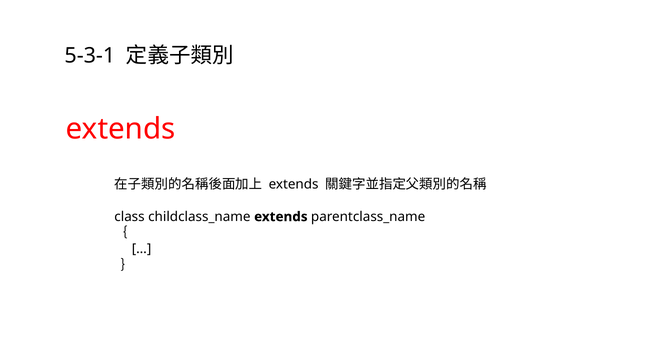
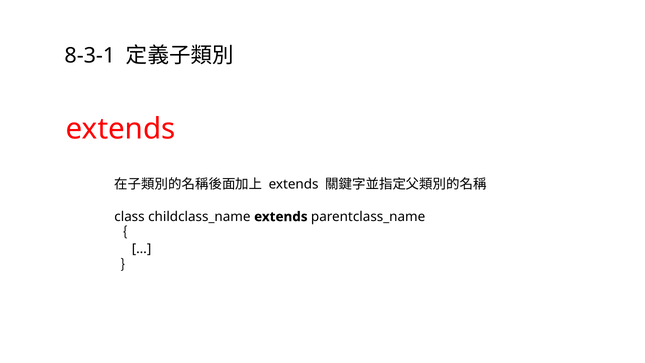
5-3-1: 5-3-1 -> 8-3-1 (90, 56)
